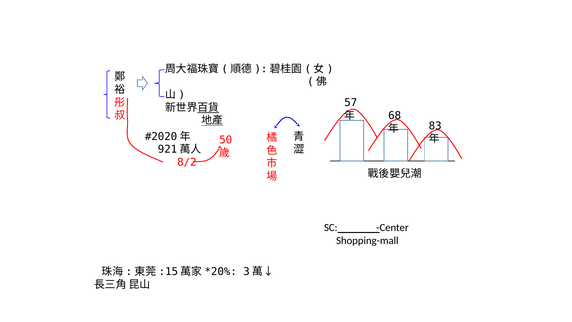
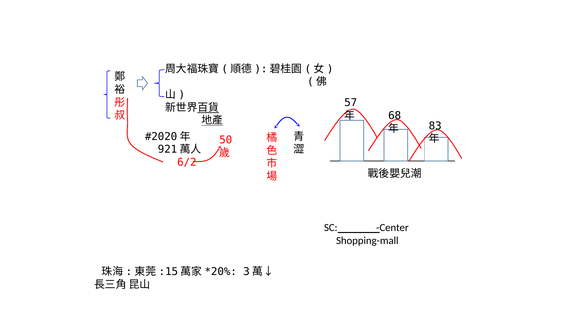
8/2: 8/2 -> 6/2 (187, 162)
